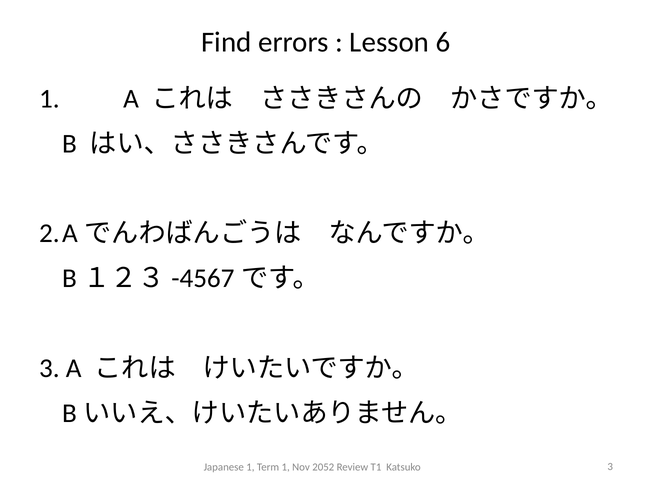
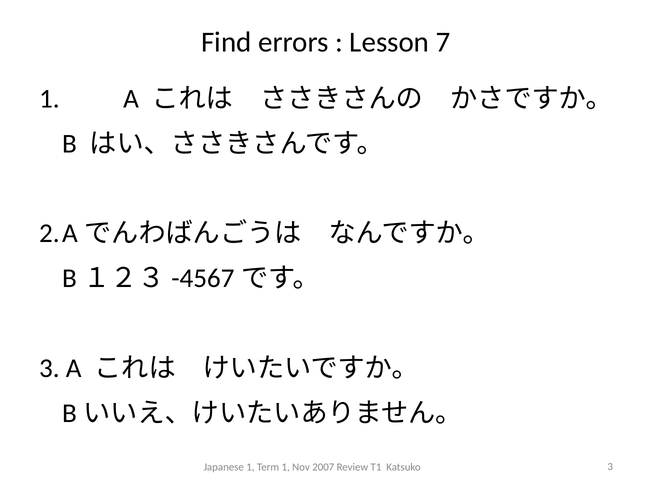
6: 6 -> 7 (443, 42)
2052: 2052 -> 2007 (323, 467)
